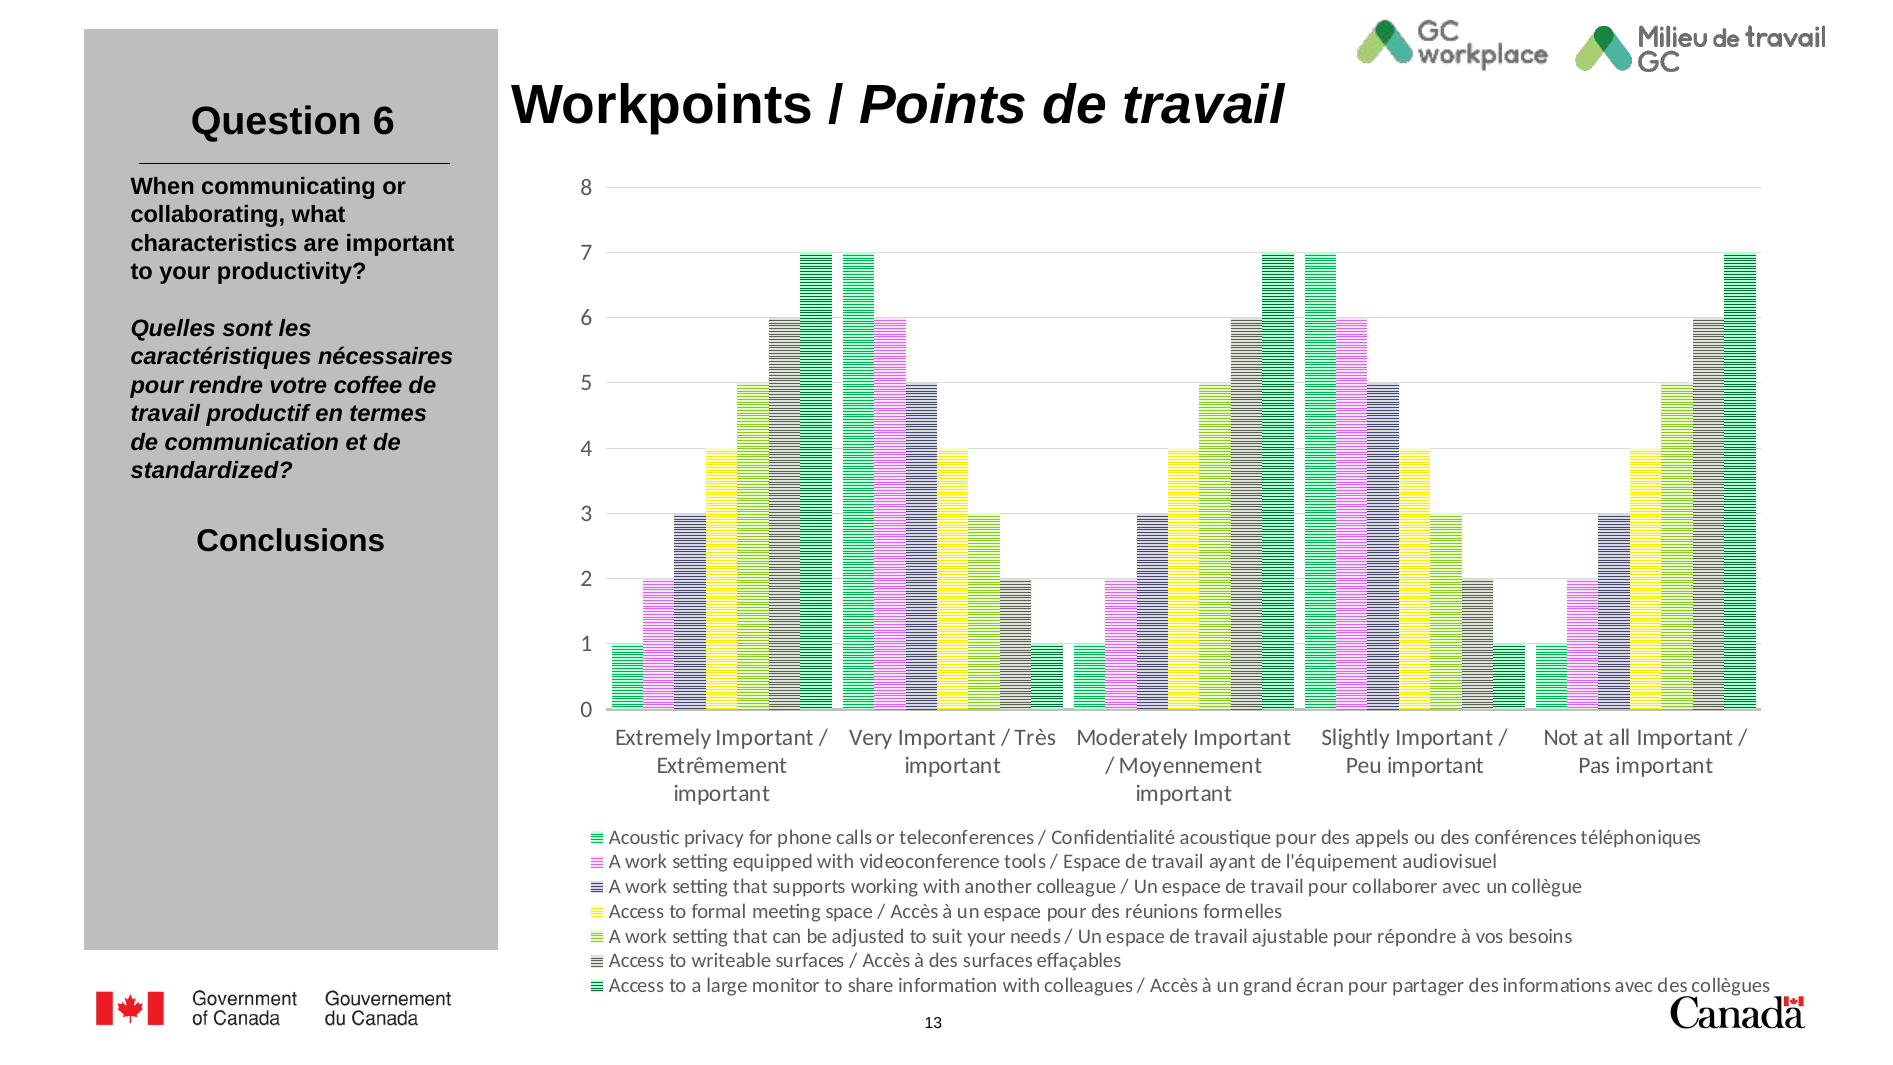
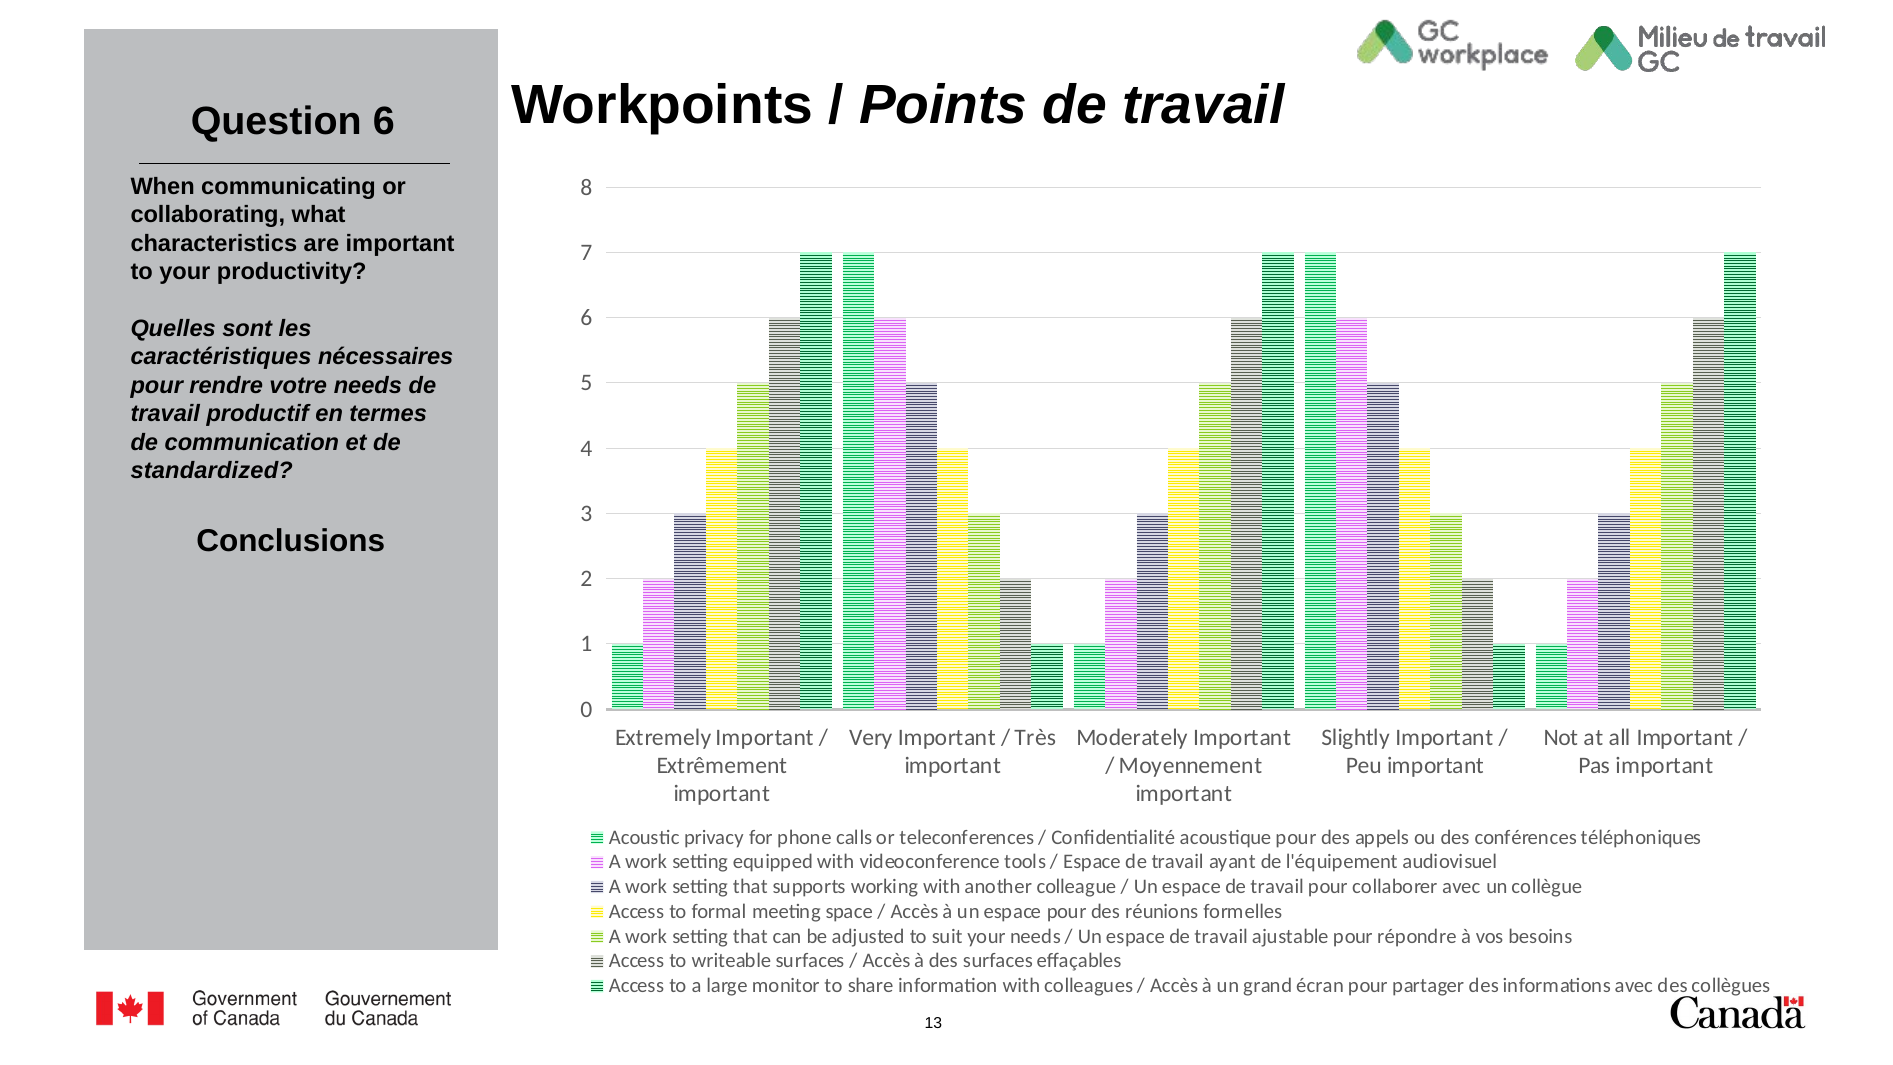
votre coffee: coffee -> needs (368, 385)
